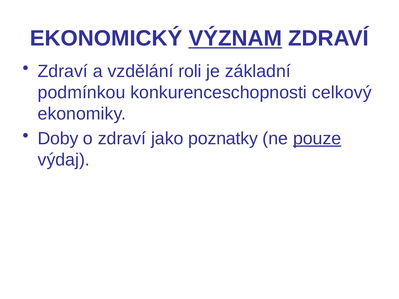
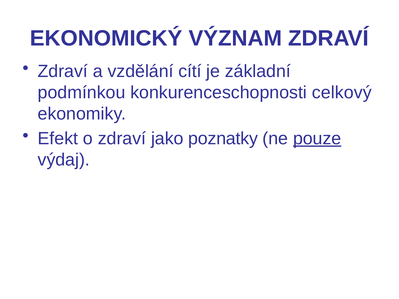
VÝZNAM underline: present -> none (235, 38)
roli: roli -> cítí (190, 71)
Doby: Doby -> Efekt (58, 139)
